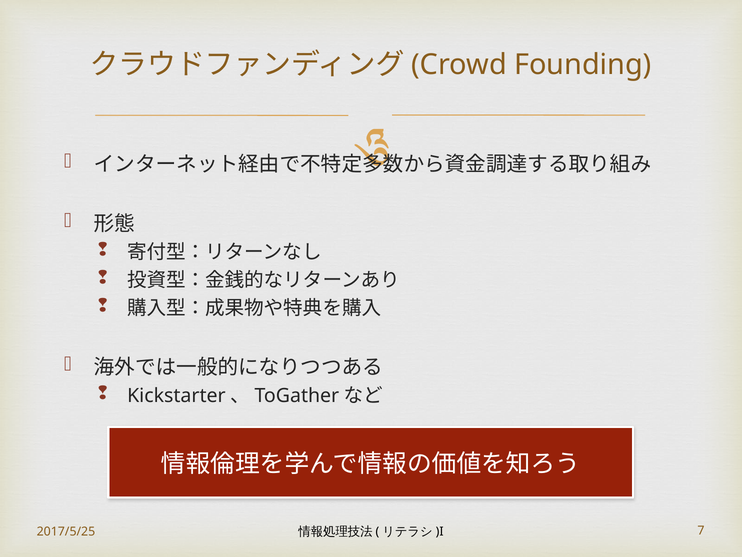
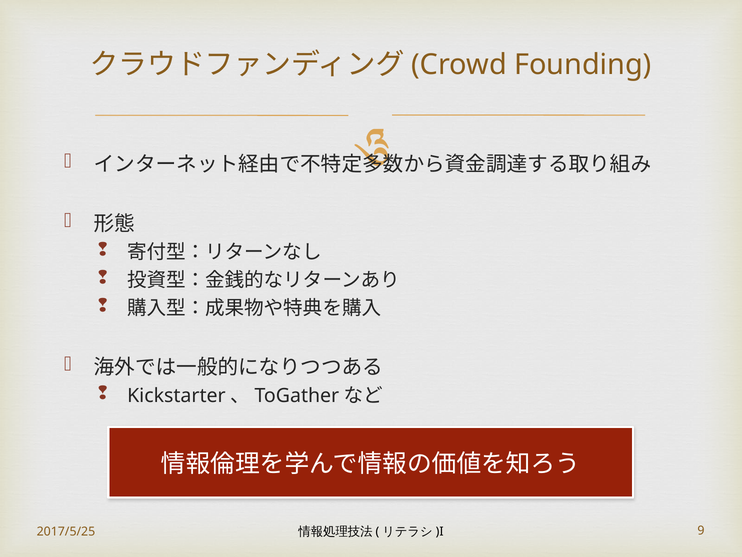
7: 7 -> 9 (701, 530)
